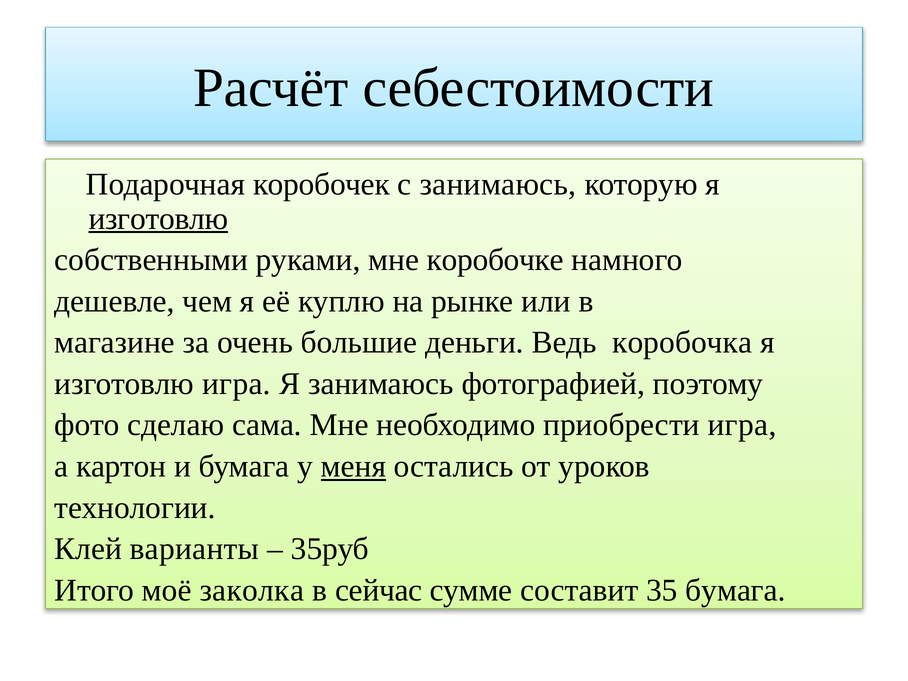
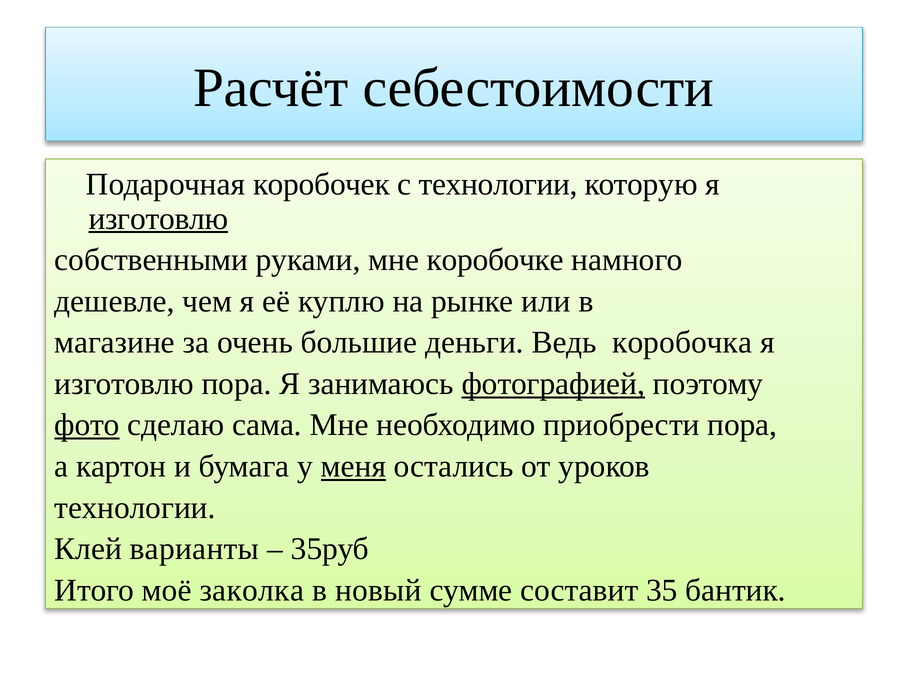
с занимаюсь: занимаюсь -> технологии (498, 185)
изготовлю игра: игра -> пора (237, 384)
фотографией underline: none -> present (553, 384)
фото underline: none -> present (87, 425)
приобрести игра: игра -> пора (742, 425)
сейчас: сейчас -> новый (378, 590)
35 бумага: бумага -> бантик (736, 590)
